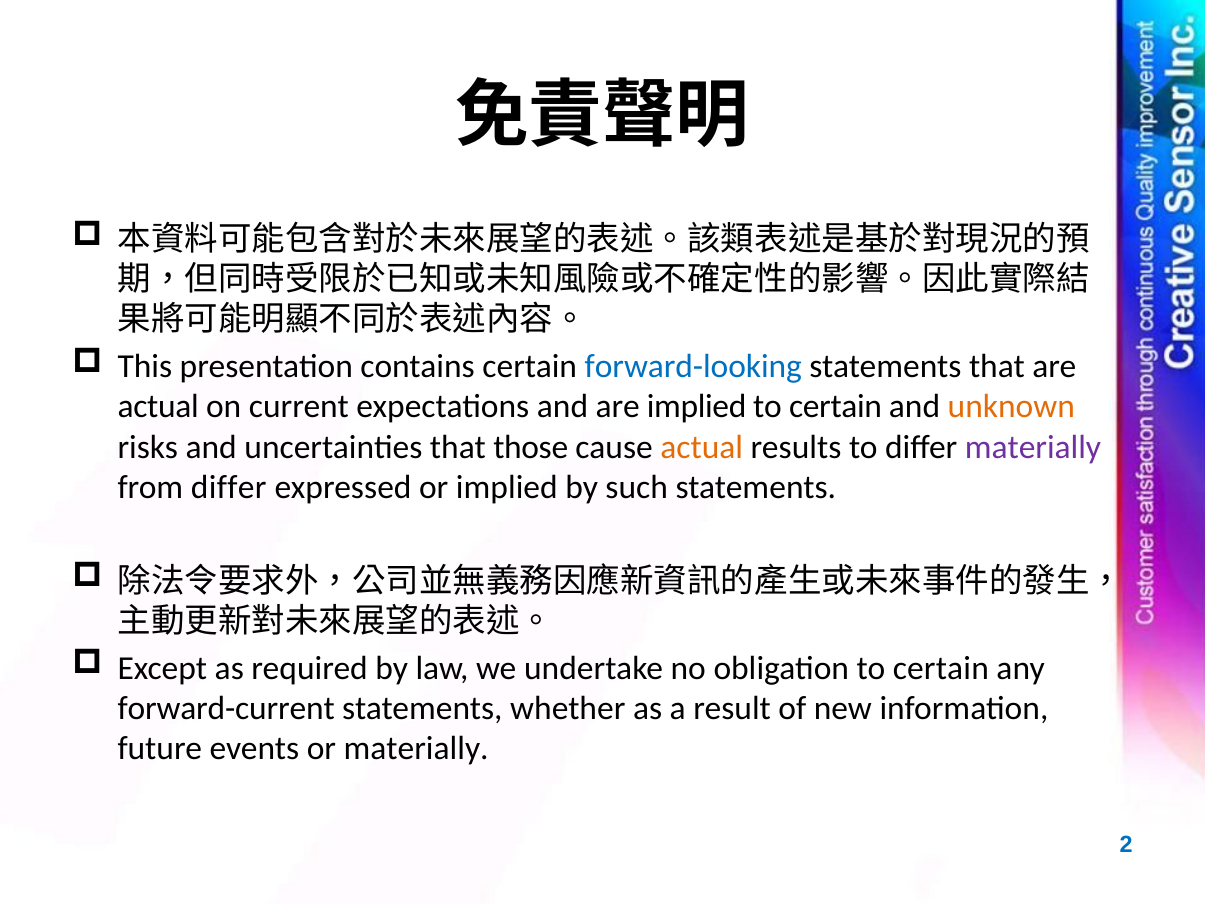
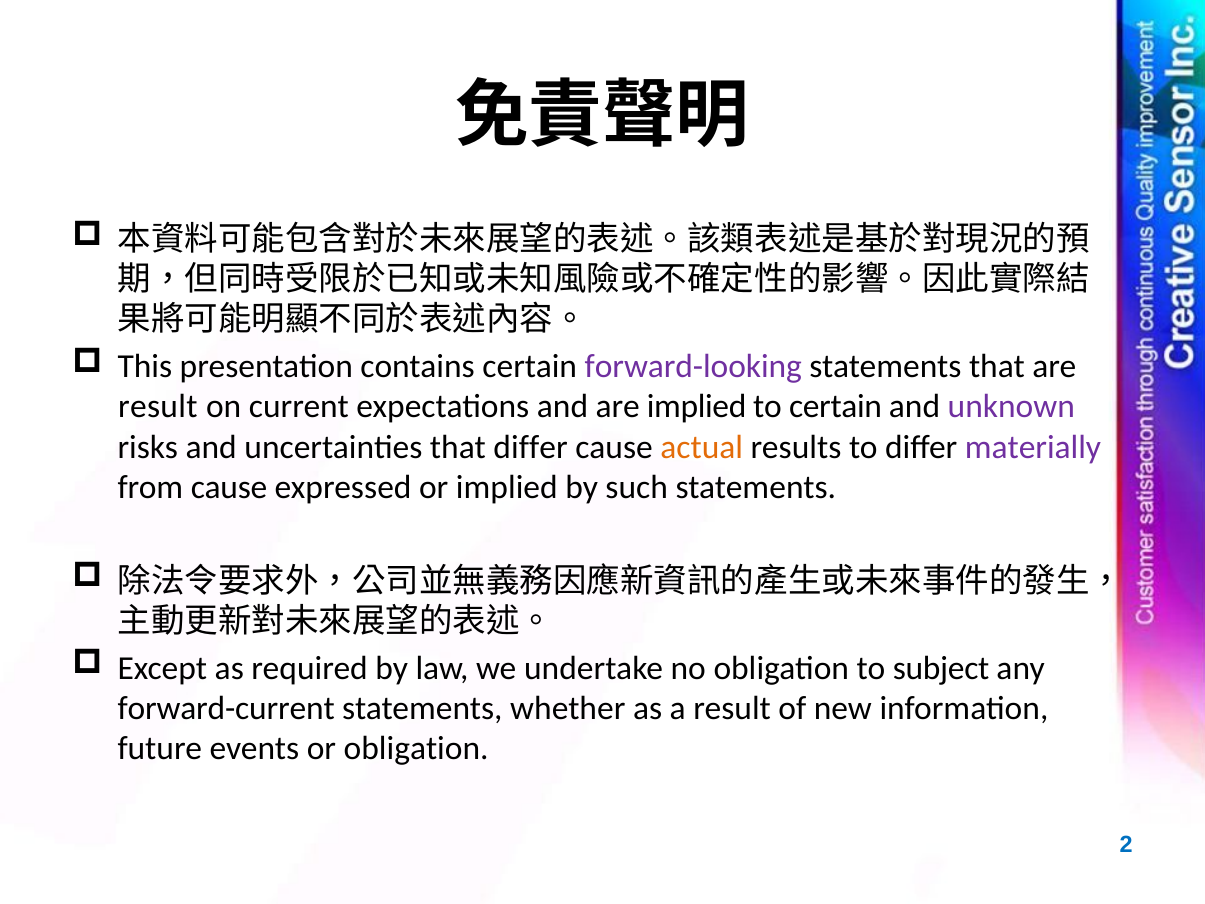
forward-looking colour: blue -> purple (693, 367)
actual: actual -> result (158, 407)
unknown colour: orange -> purple (1011, 407)
that those: those -> differ (531, 447)
from differ: differ -> cause (229, 487)
obligation to certain: certain -> subject (941, 668)
or materially: materially -> obligation (416, 748)
